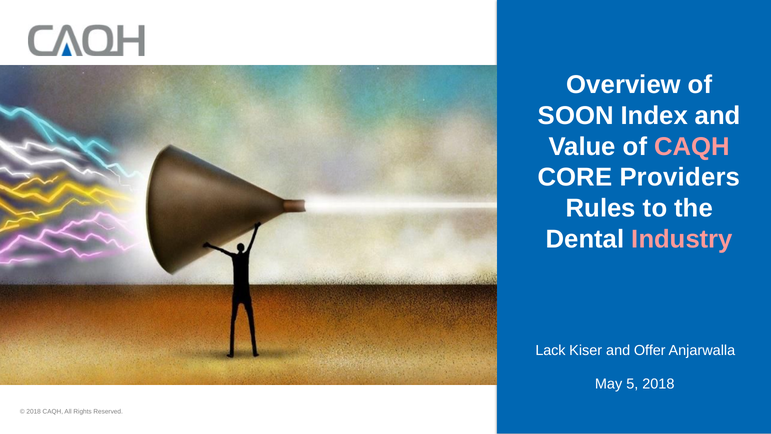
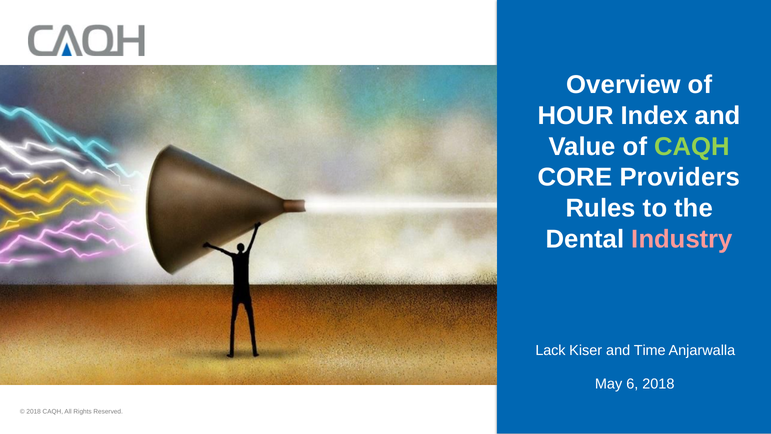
SOON: SOON -> HOUR (576, 116)
CAQH colour: pink -> light green (692, 146)
Offer: Offer -> Time (650, 350)
5: 5 -> 6 (632, 384)
